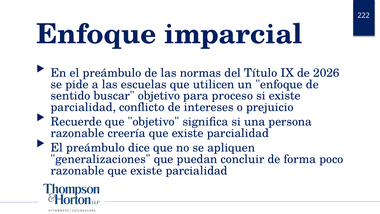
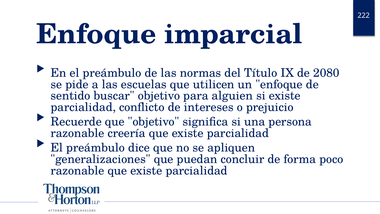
2026: 2026 -> 2080 (326, 73)
proceso: proceso -> alguien (232, 96)
